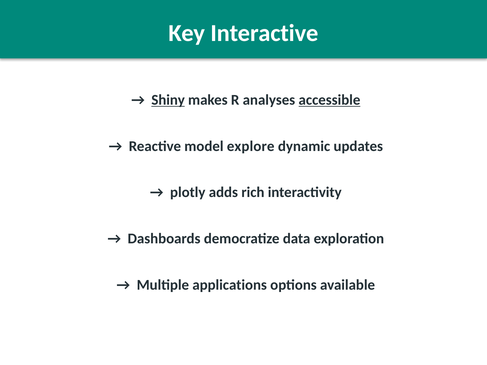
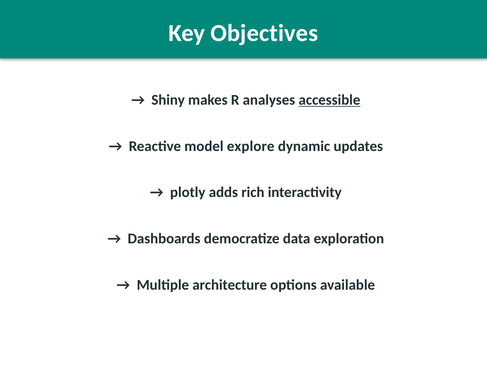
Interactive: Interactive -> Objectives (264, 33)
Shiny underline: present -> none (168, 100)
applications: applications -> architecture (230, 285)
